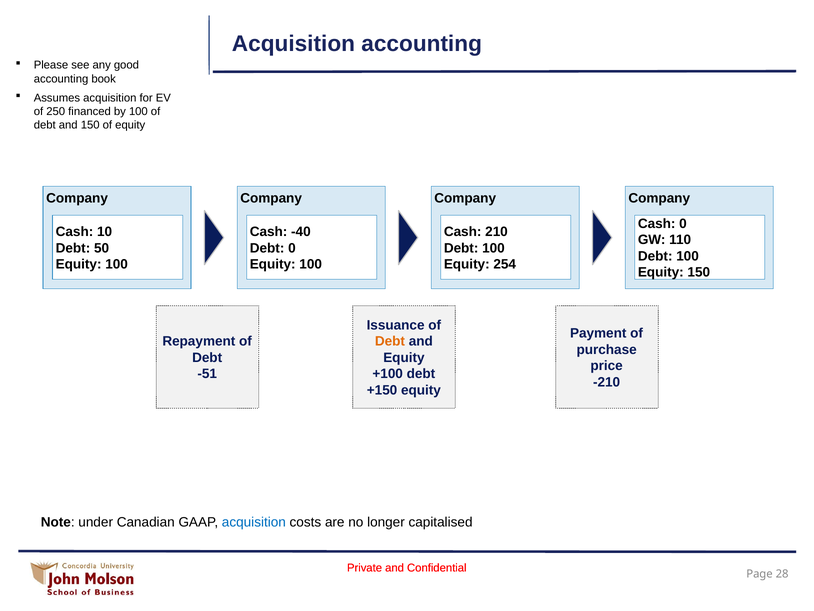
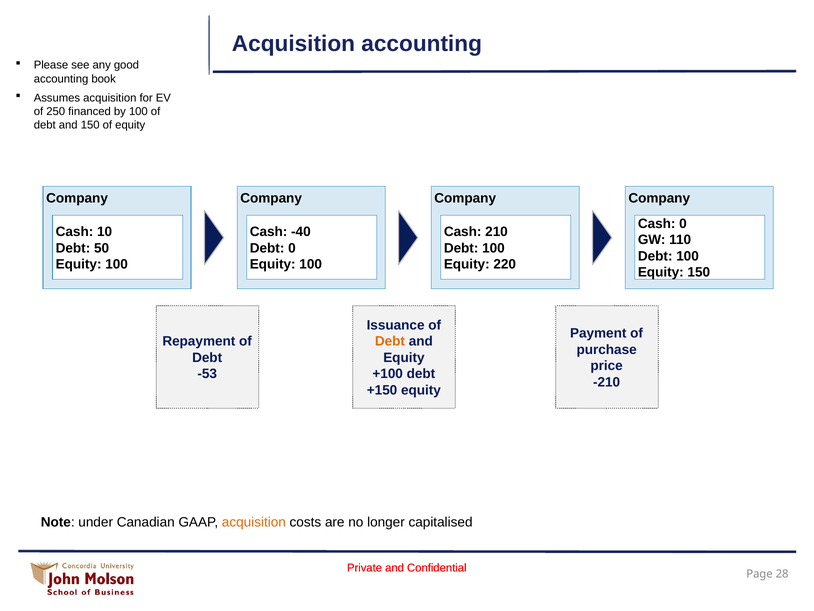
254: 254 -> 220 (505, 264)
-51: -51 -> -53 (207, 374)
acquisition colour: blue -> orange (254, 522)
